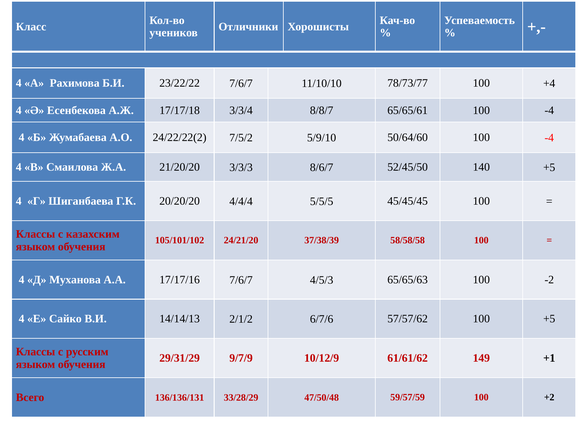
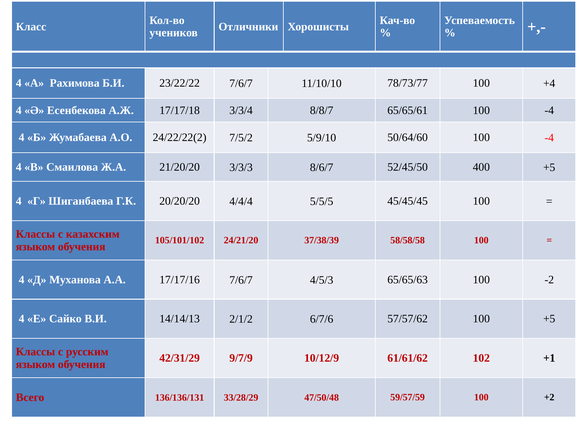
140: 140 -> 400 (481, 167)
29/31/29: 29/31/29 -> 42/31/29 (180, 358)
149: 149 -> 102 (481, 358)
